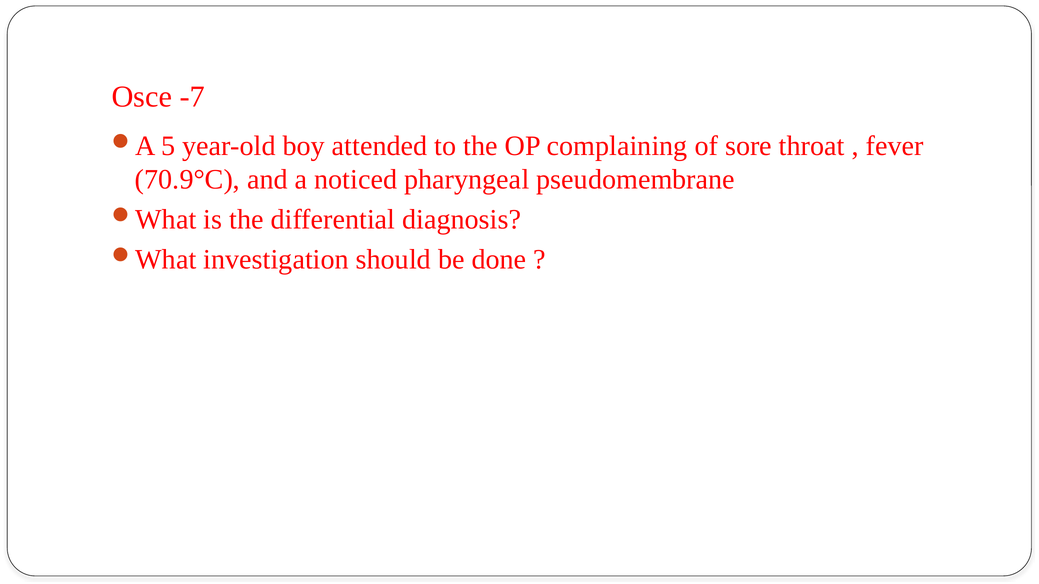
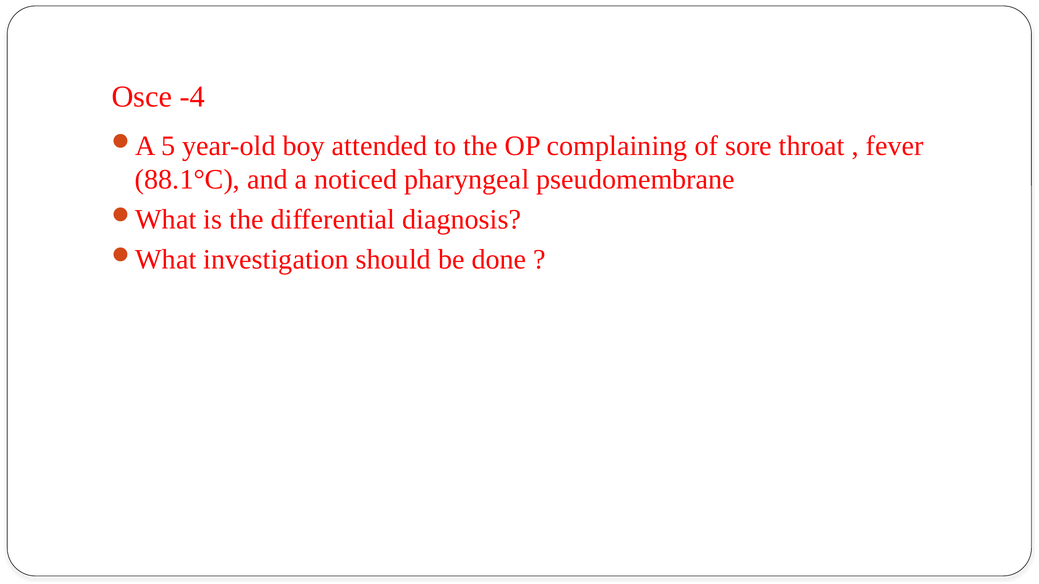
-7: -7 -> -4 (192, 97)
70.9°C: 70.9°C -> 88.1°C (187, 180)
